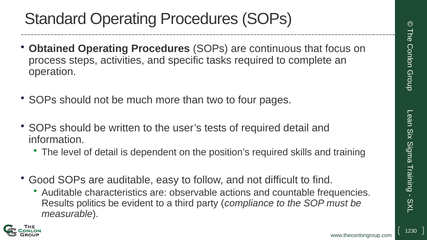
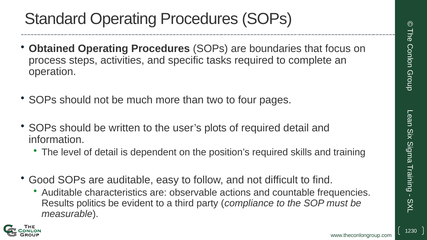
continuous: continuous -> boundaries (275, 49)
tests: tests -> plots (215, 128)
